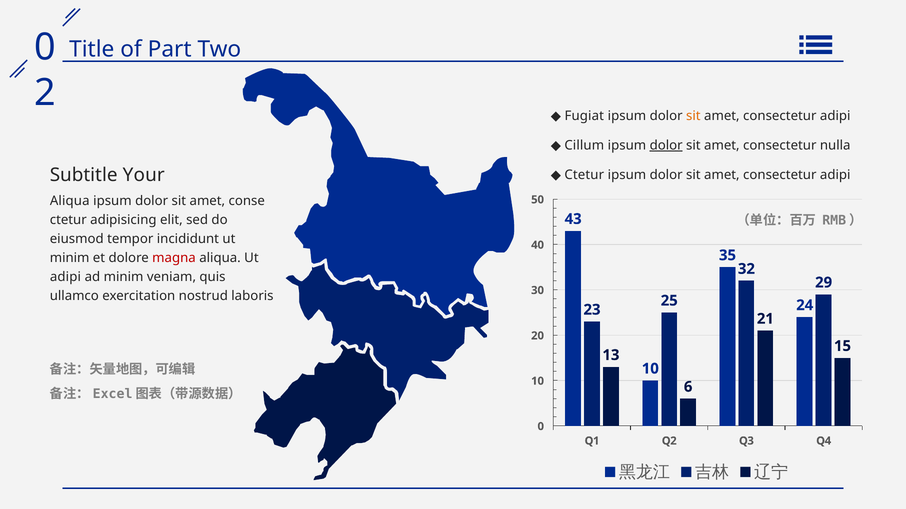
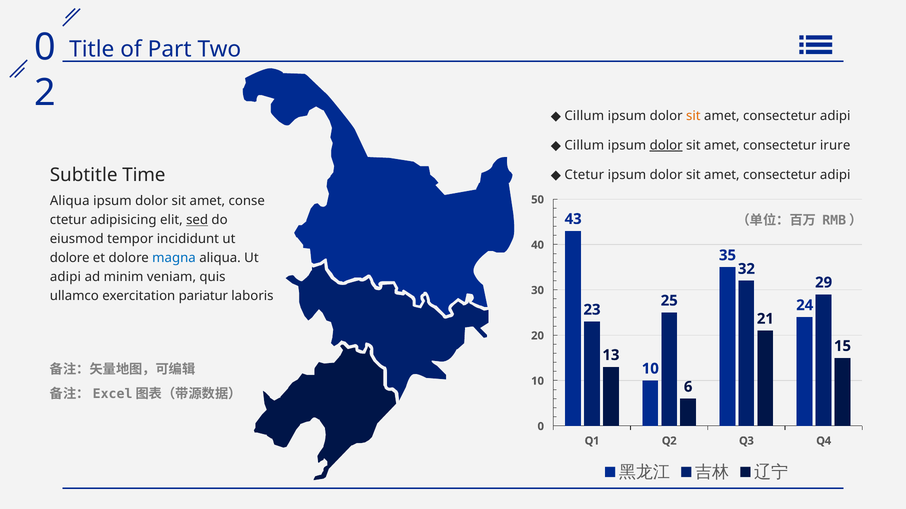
Fugiat: Fugiat -> Cillum (584, 116)
nulla: nulla -> irure (835, 146)
Your: Your -> Time (144, 175)
sed underline: none -> present (197, 220)
minim: minim -> dolore (70, 258)
magna colour: red -> blue (174, 258)
nostrud: nostrud -> pariatur (203, 296)
